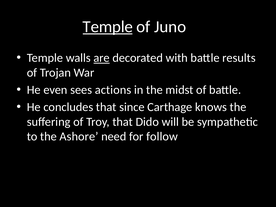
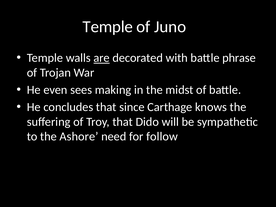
Temple underline: present -> none (108, 27)
results: results -> phrase (239, 58)
actions: actions -> making (113, 90)
